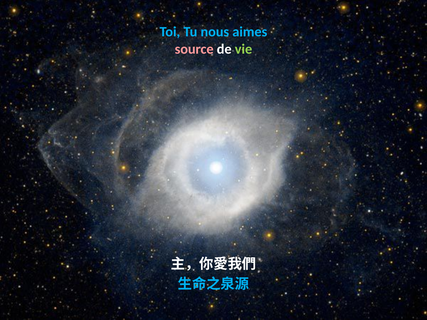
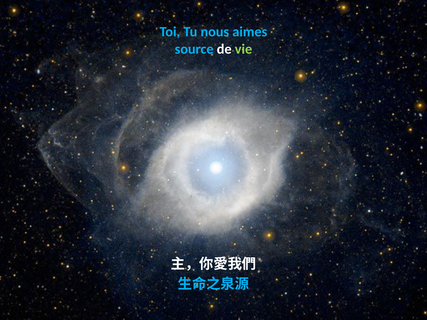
source colour: pink -> light blue (194, 49)
